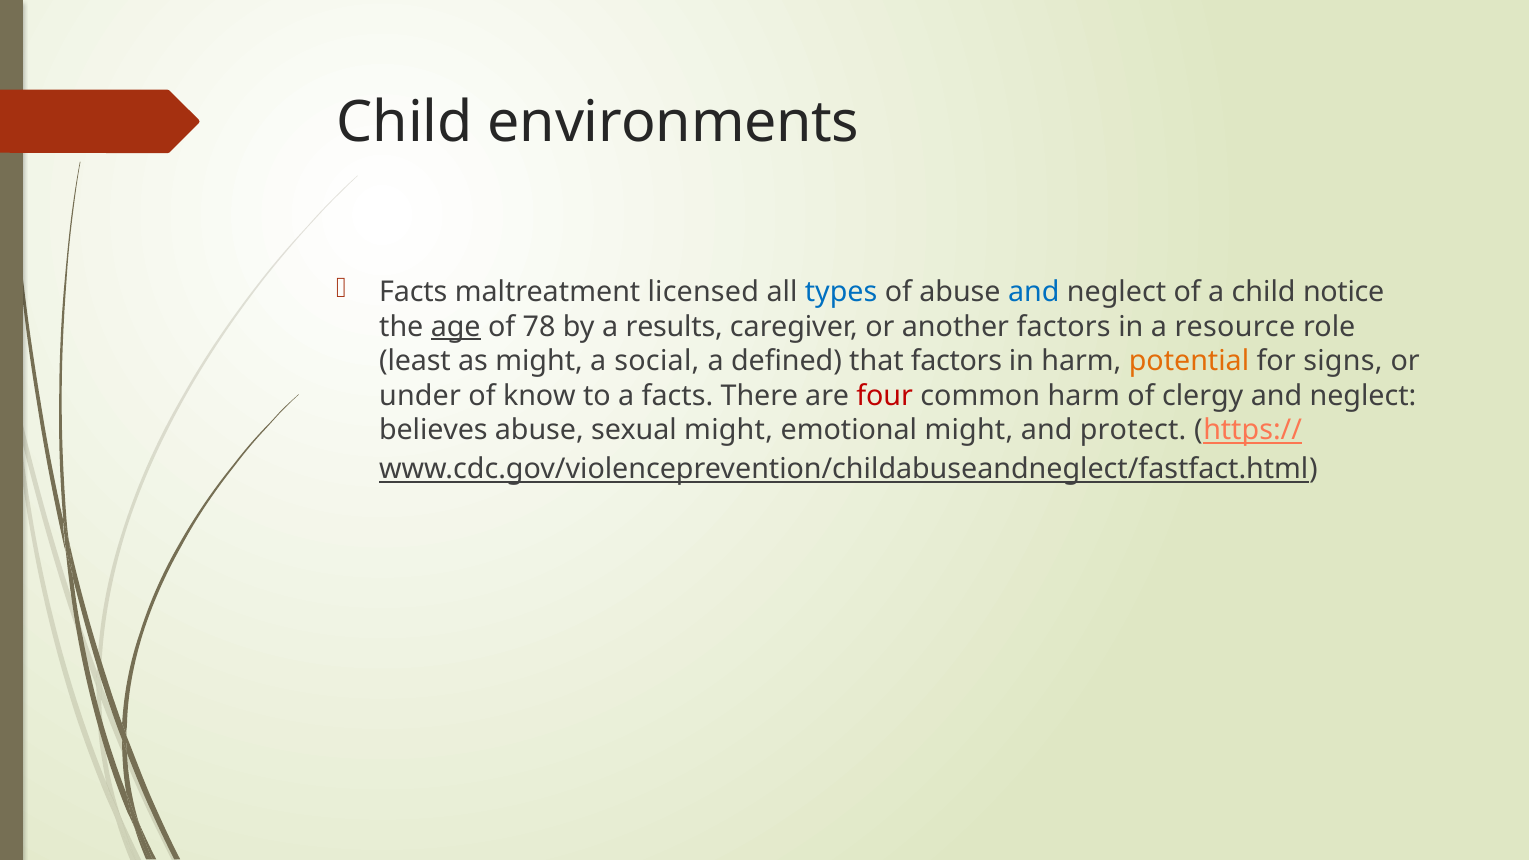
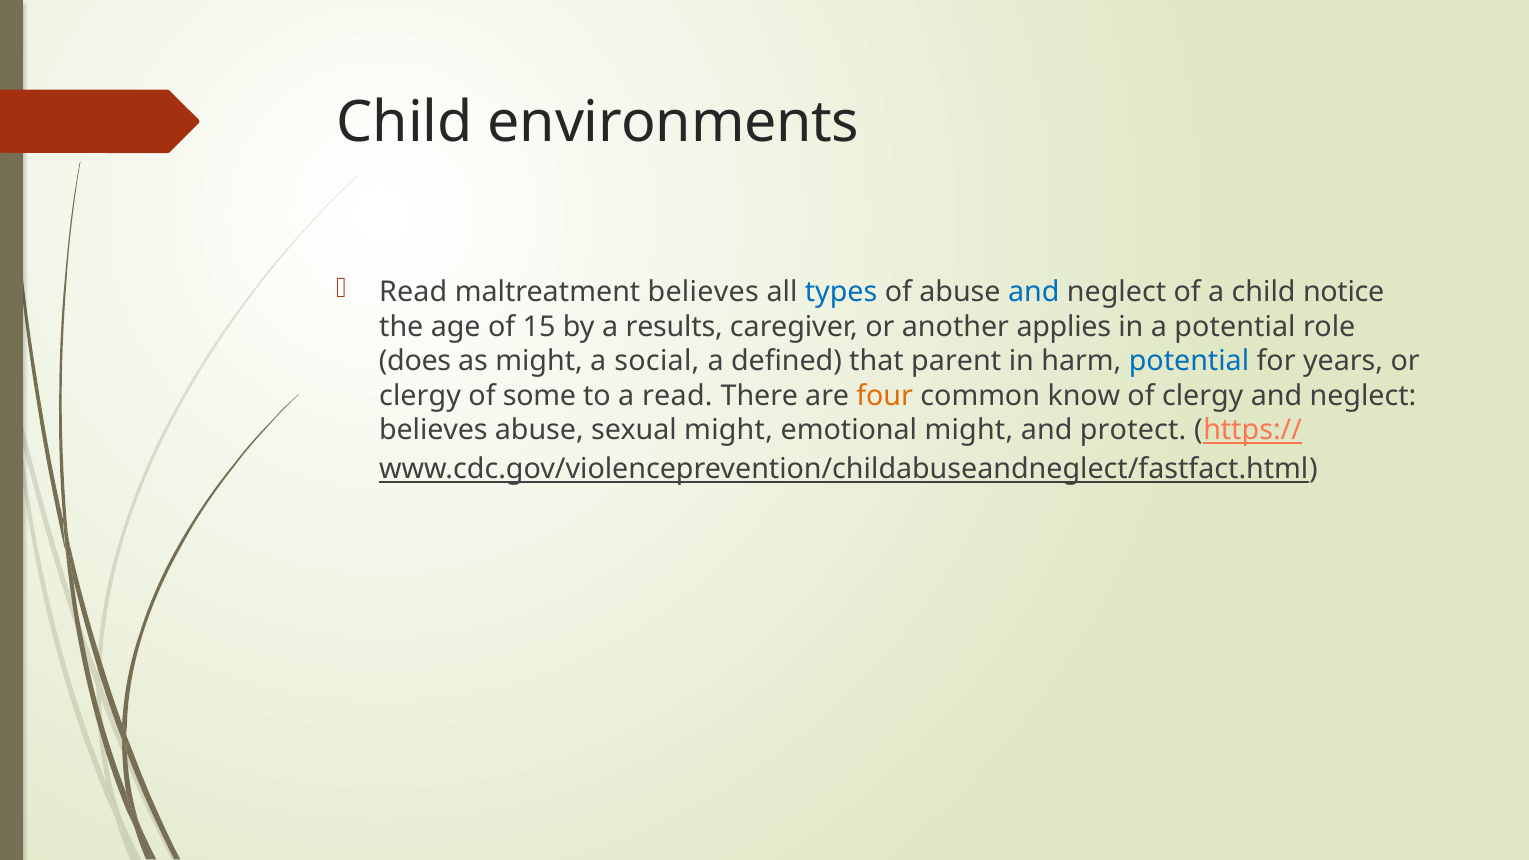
Facts: Facts -> Read (413, 293)
maltreatment licensed: licensed -> believes (703, 293)
age underline: present -> none (456, 327)
78: 78 -> 15 (539, 327)
another factors: factors -> applies (1064, 327)
a resource: resource -> potential (1235, 327)
least: least -> does (415, 361)
that factors: factors -> parent (956, 361)
potential colour: orange -> blue (1189, 361)
signs: signs -> years (1343, 361)
under: under -> clergy (420, 396)
know: know -> some (539, 396)
a facts: facts -> read (677, 396)
four colour: red -> orange (885, 396)
common harm: harm -> know (1084, 396)
